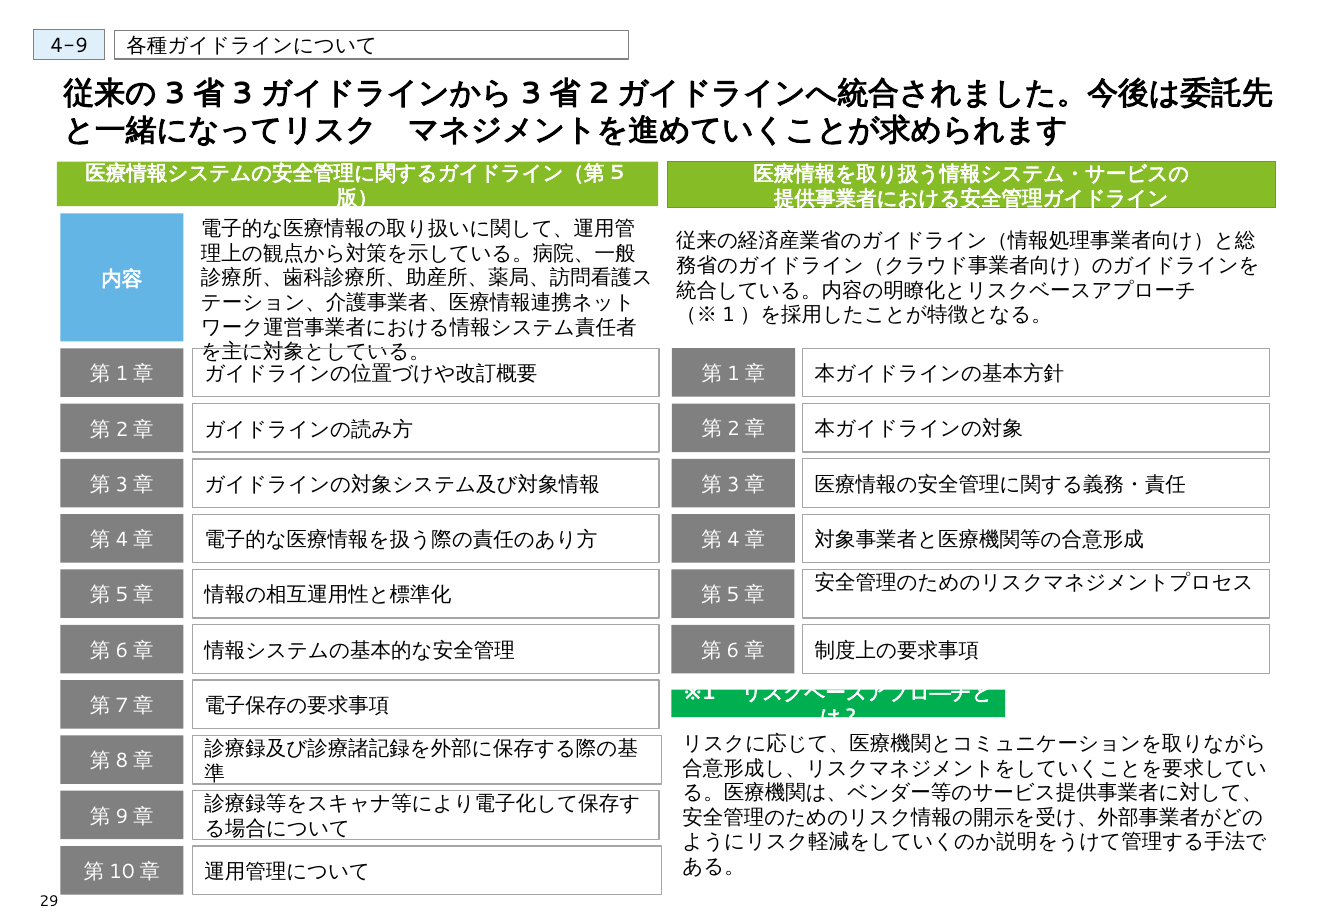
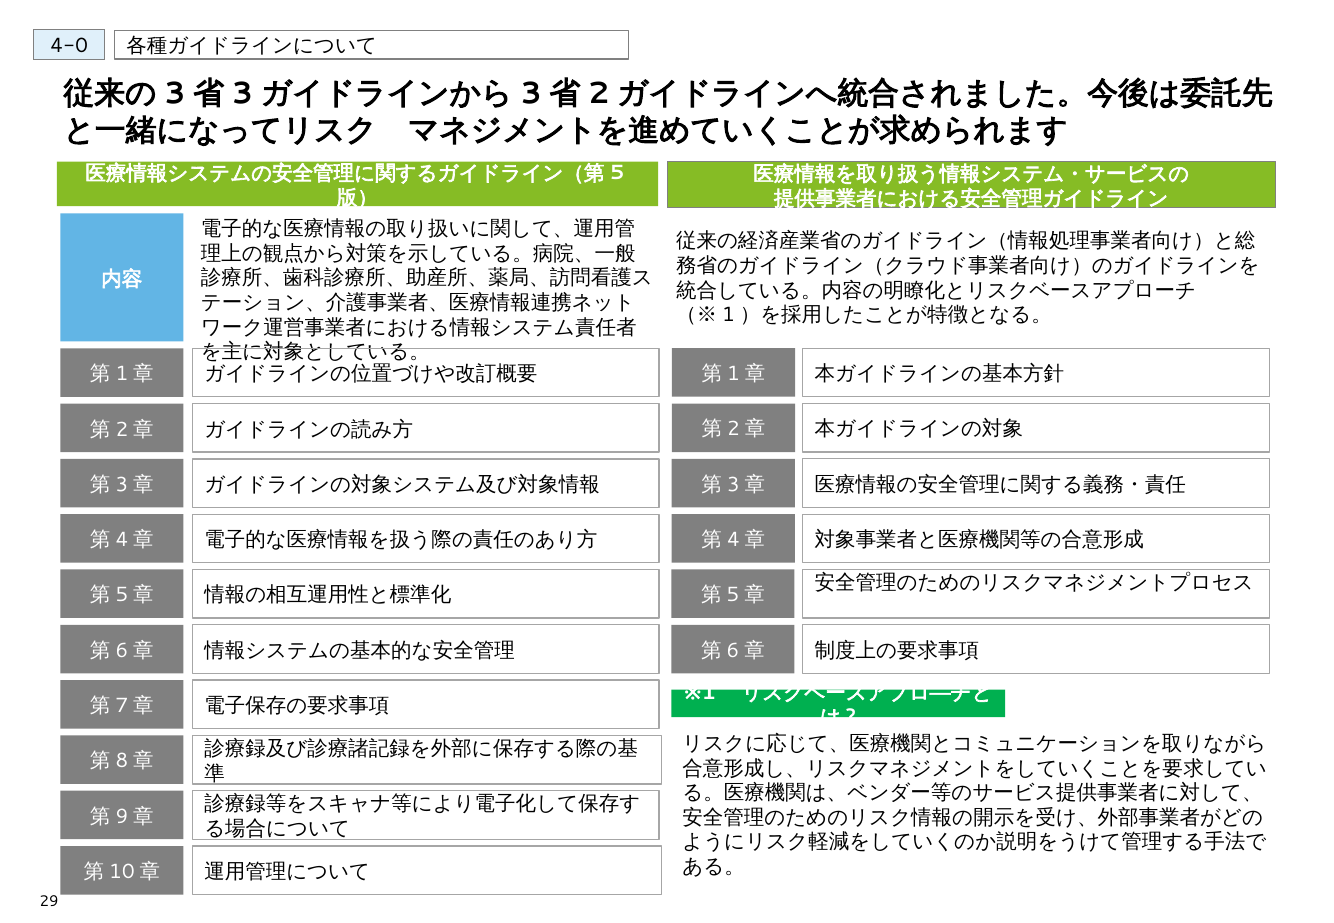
4-9: 4-9 -> 4-0 (69, 46)
